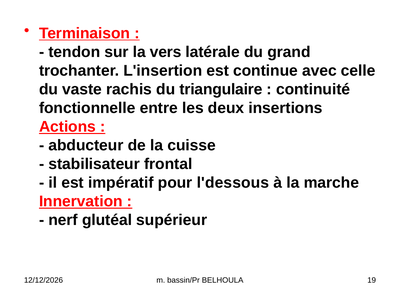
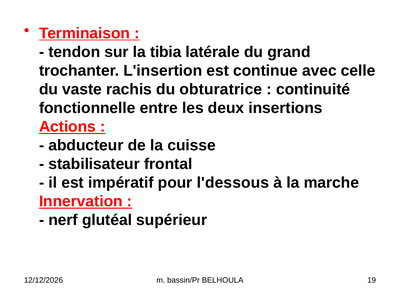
vers: vers -> tibia (166, 52)
triangulaire: triangulaire -> obturatrice (221, 89)
